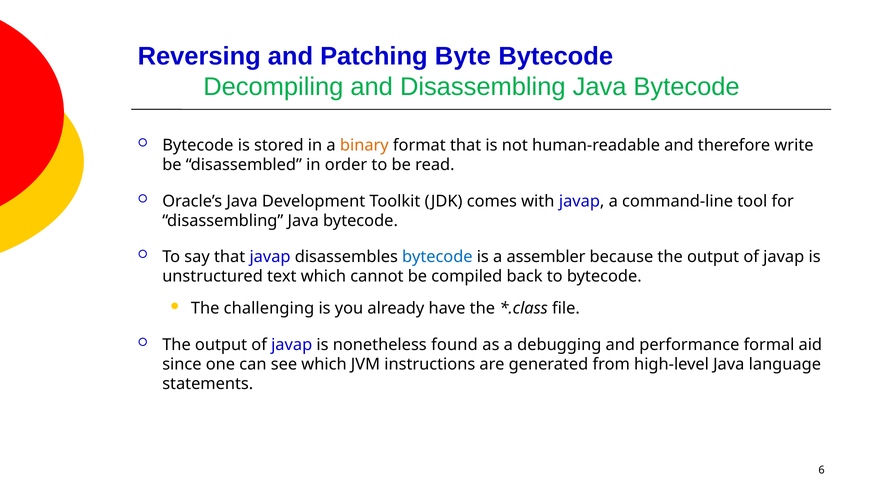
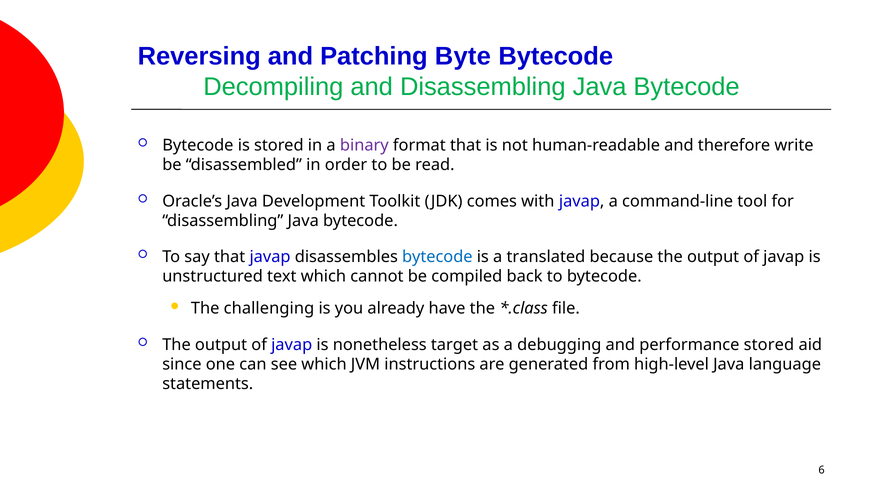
binary colour: orange -> purple (364, 145)
assembler: assembler -> translated (546, 257)
found: found -> target (455, 345)
performance formal: formal -> stored (769, 345)
